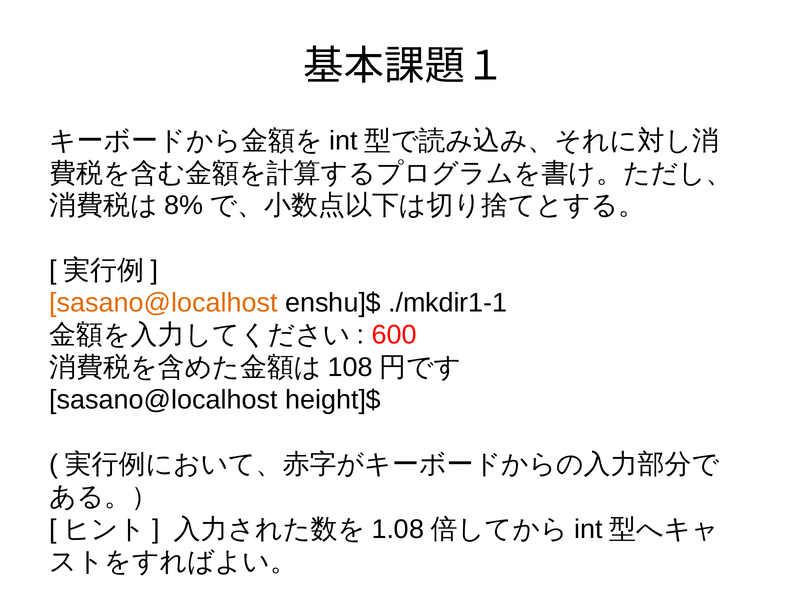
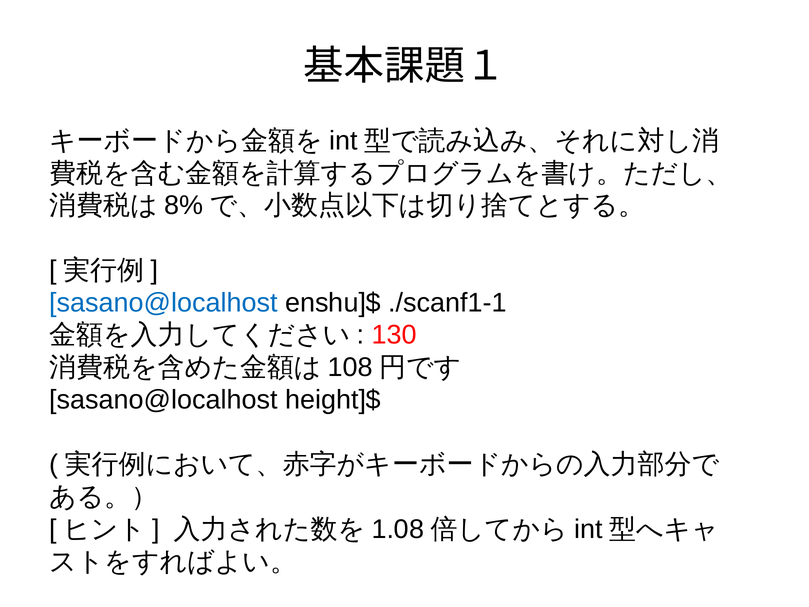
sasano@localhost colour: orange -> blue (163, 302)
./mkdir1-1: ./mkdir1-1 -> ./scanf1-1 (448, 302)
600: 600 -> 130 (394, 335)
